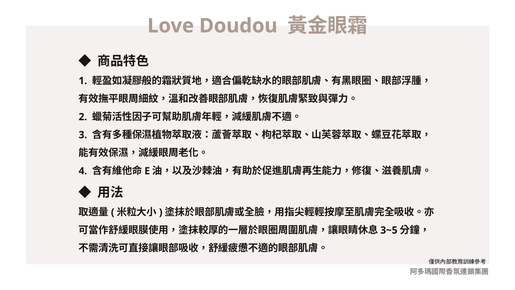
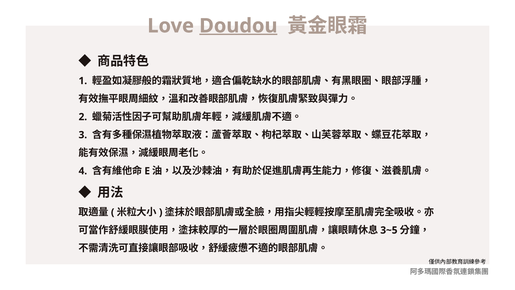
Doudou underline: none -> present (238, 26)
